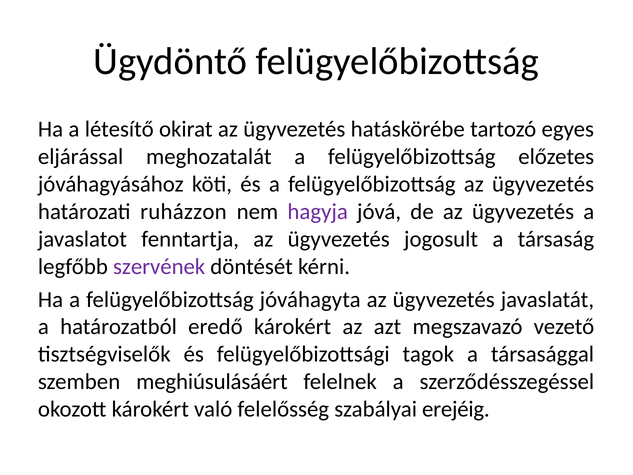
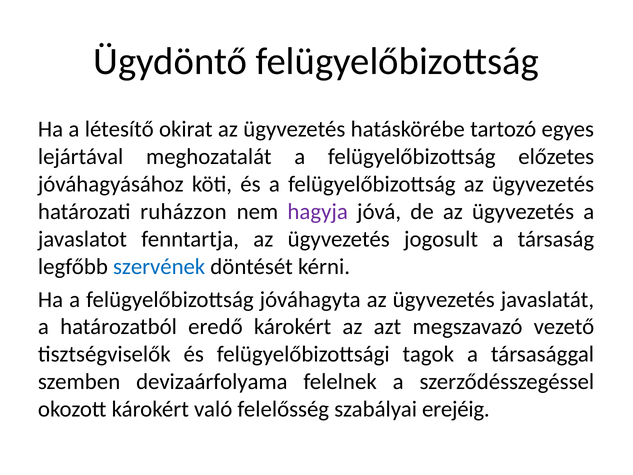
eljárással: eljárással -> lejártával (81, 157)
szervének colour: purple -> blue (159, 266)
meghiúsulásáért: meghiúsulásáért -> devizaárfolyama (212, 382)
